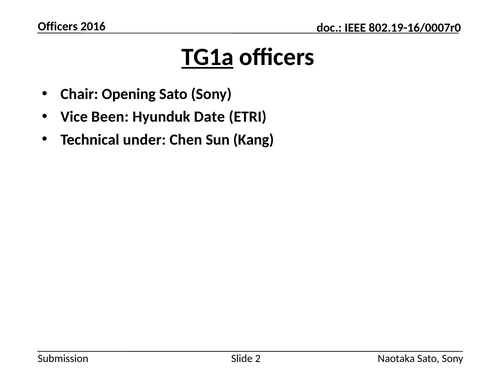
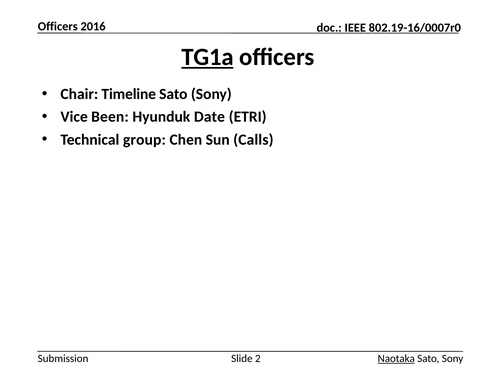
Opening: Opening -> Timeline (129, 94)
under: under -> group (144, 140)
Kang: Kang -> Calls (253, 140)
Naotaka underline: none -> present (396, 359)
